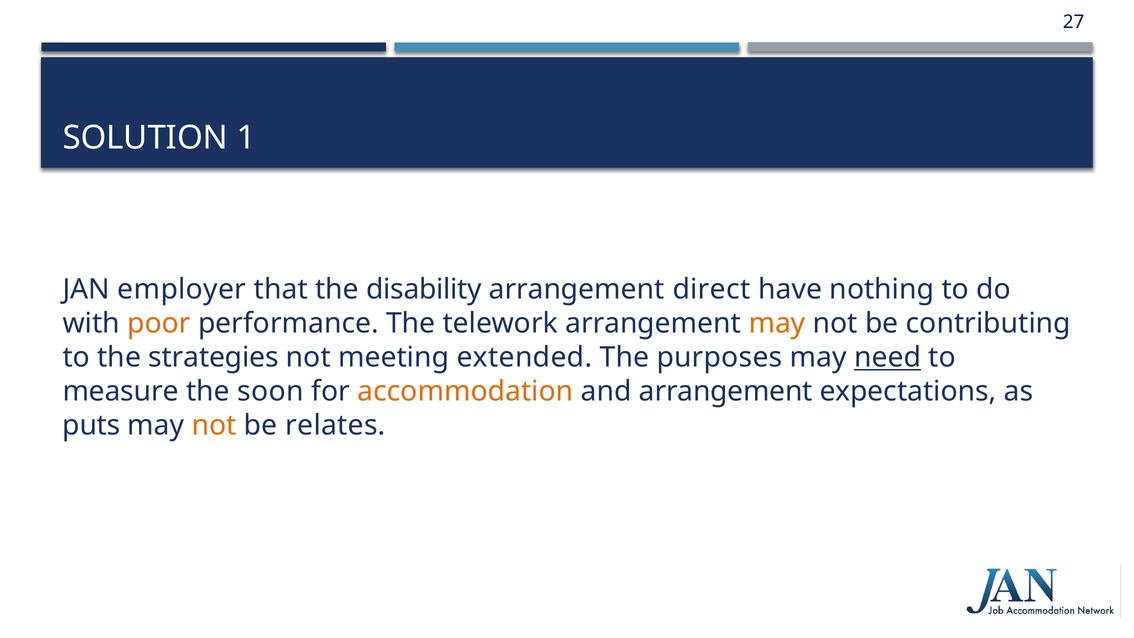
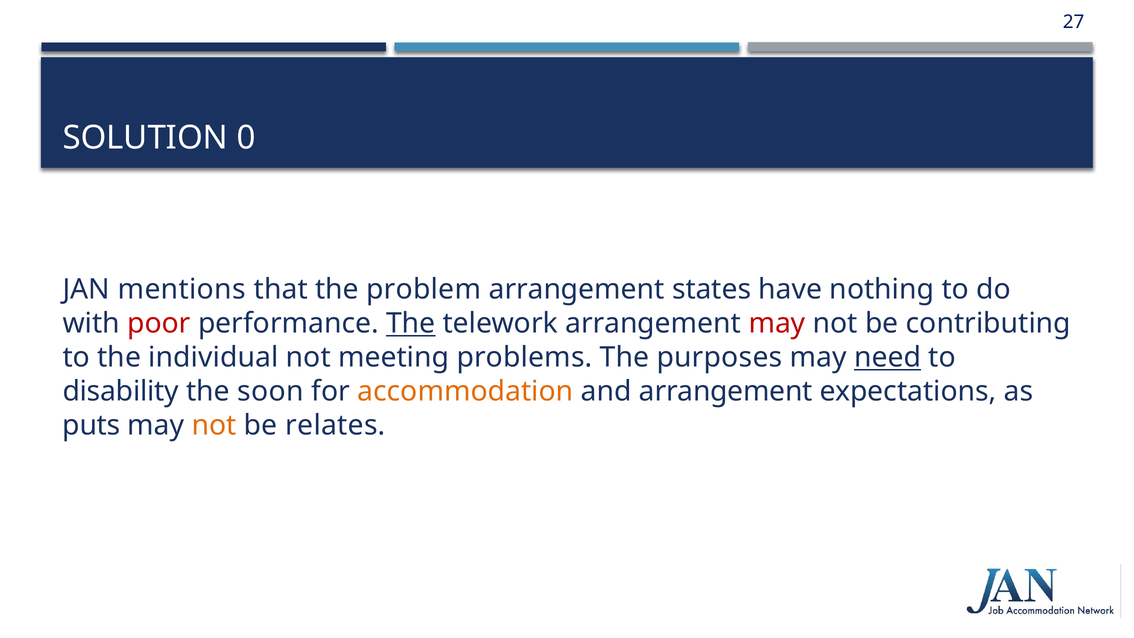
1: 1 -> 0 (246, 138)
employer: employer -> mentions (182, 289)
disability: disability -> problem (424, 289)
direct: direct -> states (712, 289)
poor colour: orange -> red (159, 323)
The underline: none -> present (411, 323)
may colour: orange -> red (777, 323)
strategies: strategies -> individual (213, 357)
extended: extended -> problems (524, 357)
measure: measure -> disability (121, 391)
